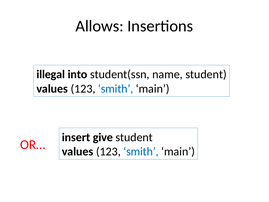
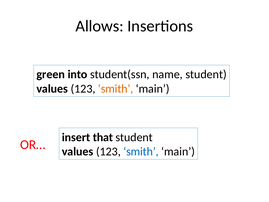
illegal: illegal -> green (51, 74)
smith colour: blue -> orange (116, 89)
give: give -> that (103, 137)
